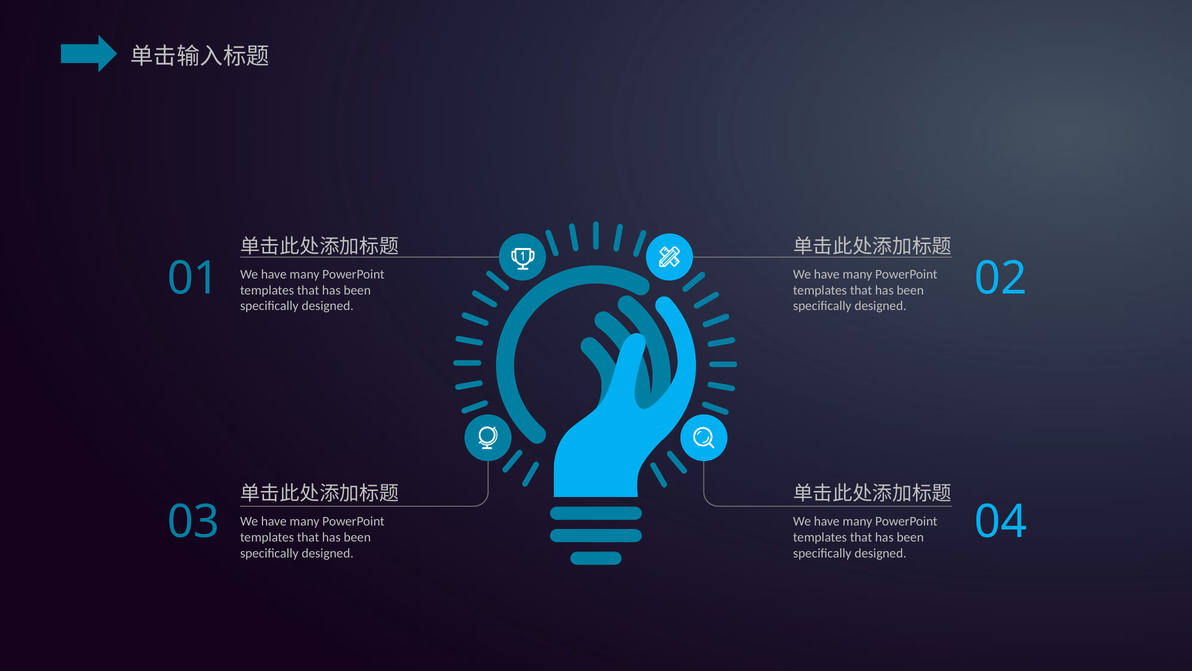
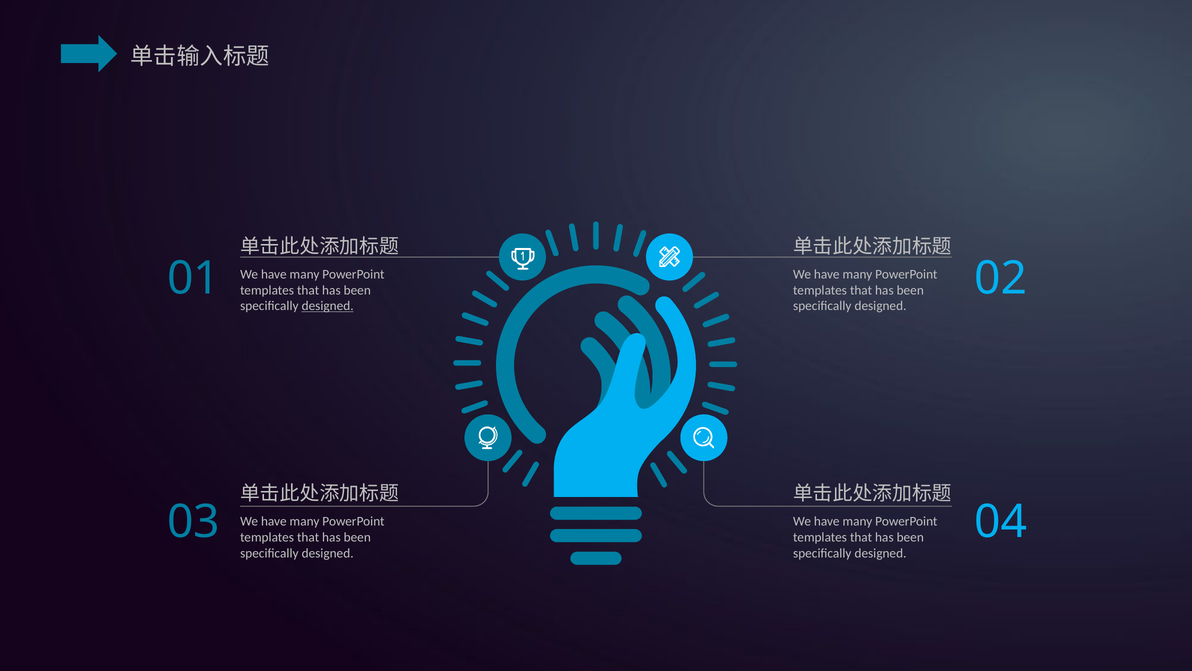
designed underline: none -> present (328, 306)
